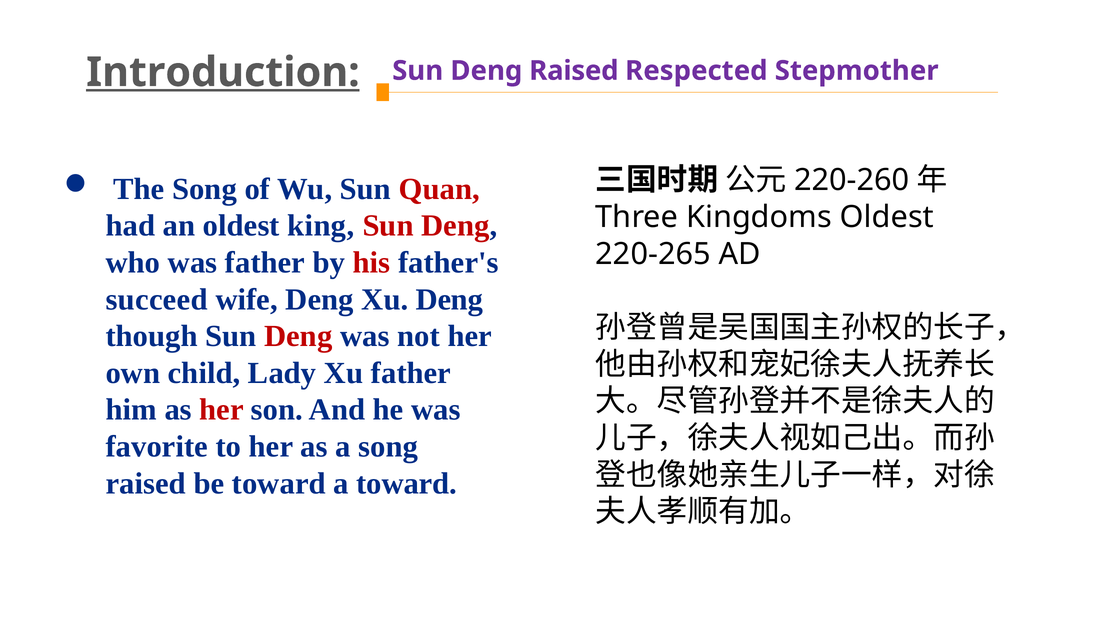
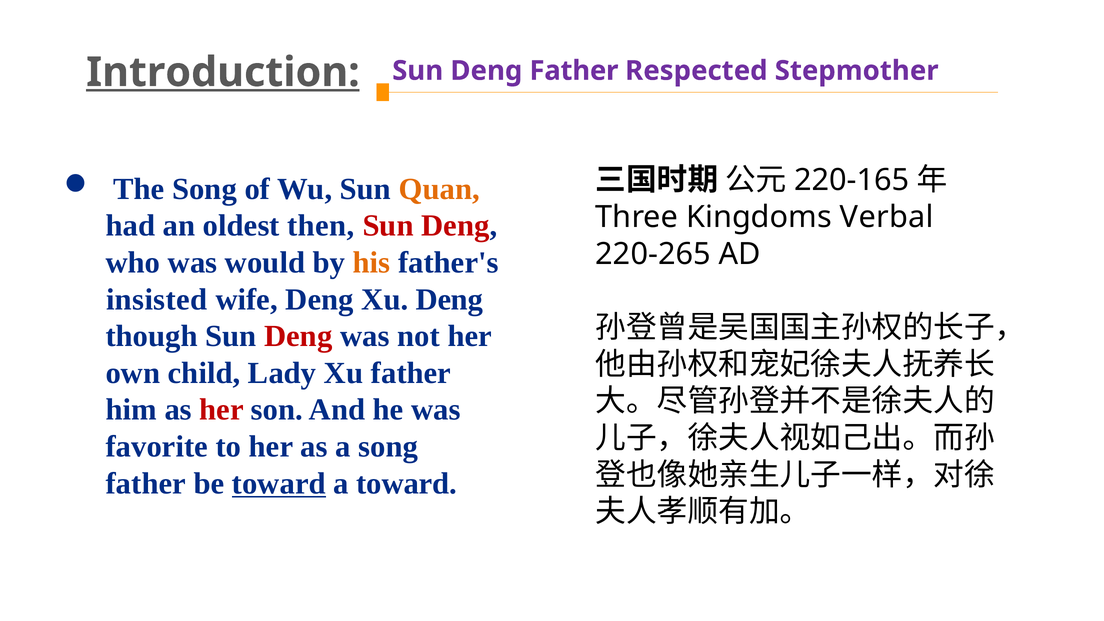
Deng Raised: Raised -> Father (574, 71)
220-260: 220-260 -> 220-165 (852, 180)
Quan colour: red -> orange (439, 189)
Kingdoms Oldest: Oldest -> Verbal (887, 217)
king: king -> then (321, 226)
was father: father -> would (265, 263)
his colour: red -> orange (372, 263)
succeed: succeed -> insisted (157, 299)
raised: raised -> father (146, 484)
toward underline: none -> present (279, 484)
